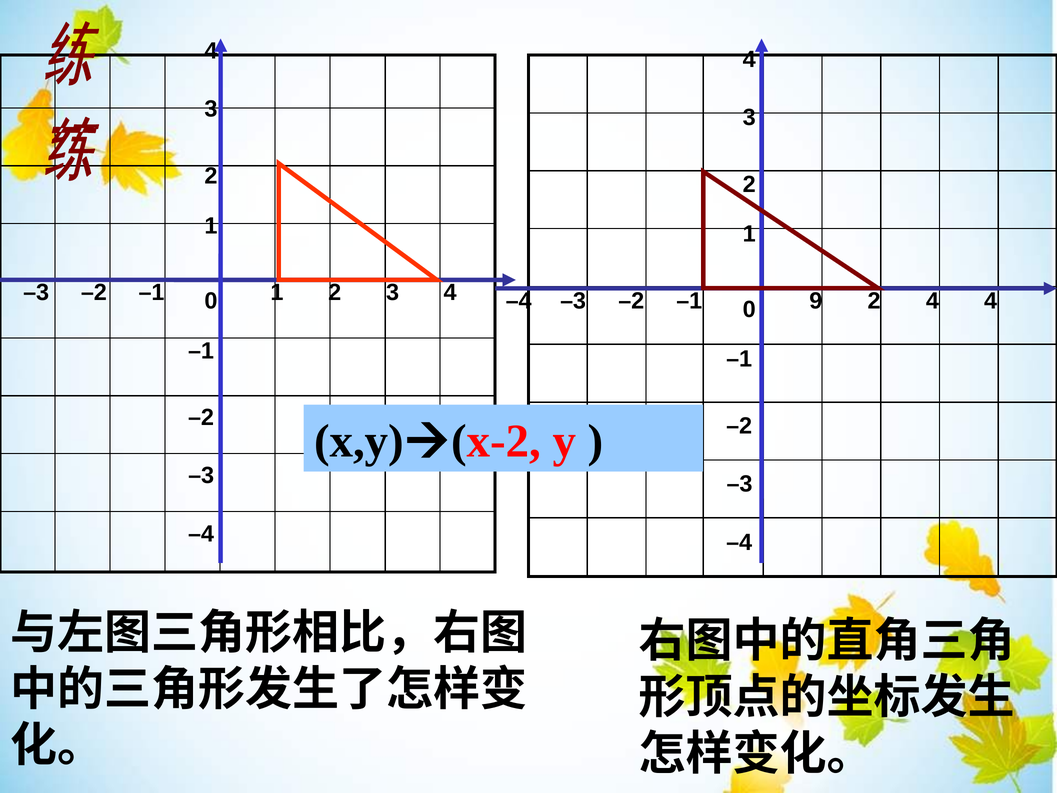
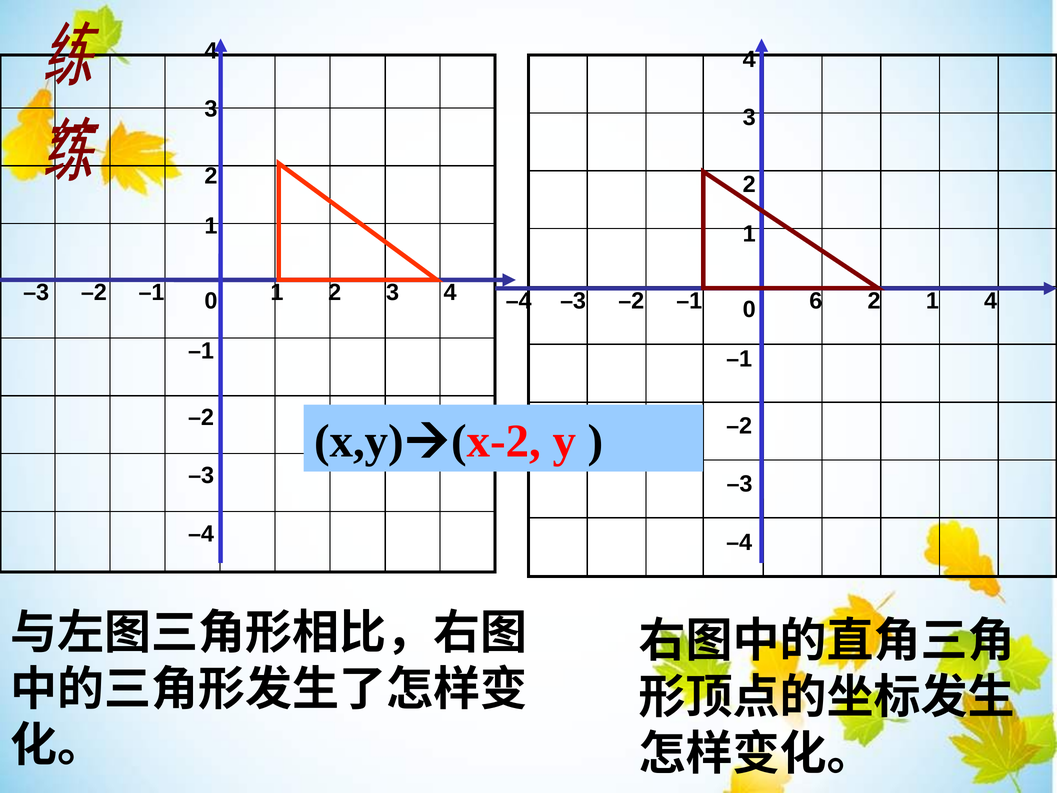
9: 9 -> 6 (816, 301)
2 4: 4 -> 1 (932, 301)
